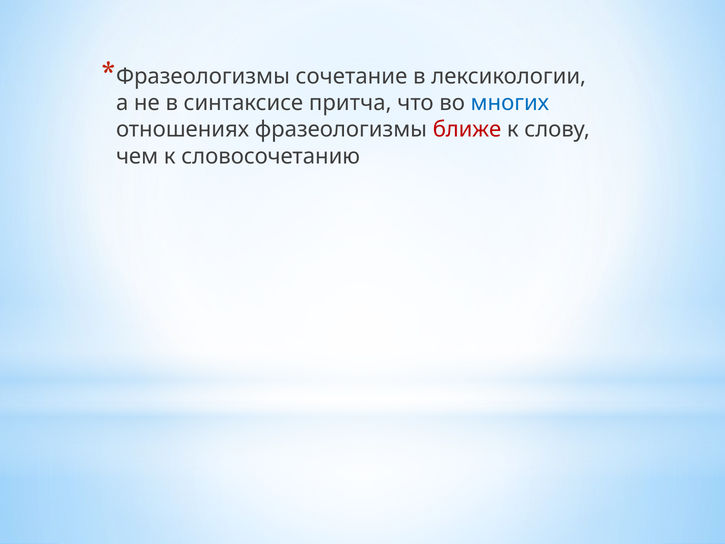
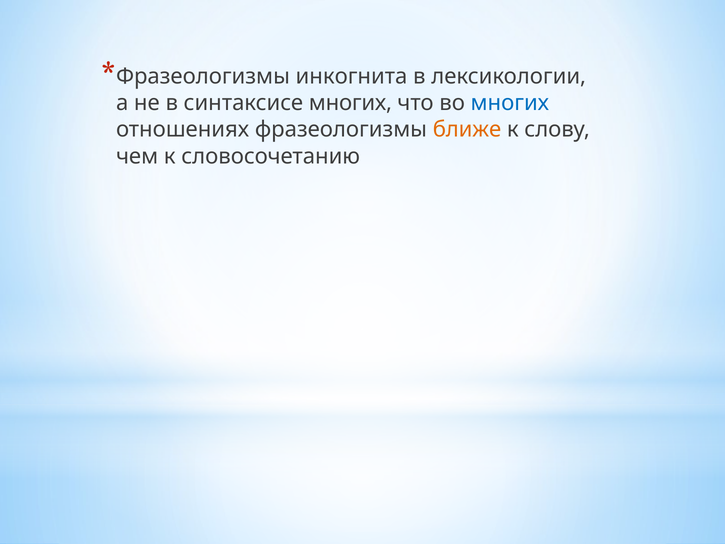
сочетание: сочетание -> инкогнита (352, 76)
синтаксисе притча: притча -> многих (350, 103)
ближе colour: red -> orange (467, 130)
